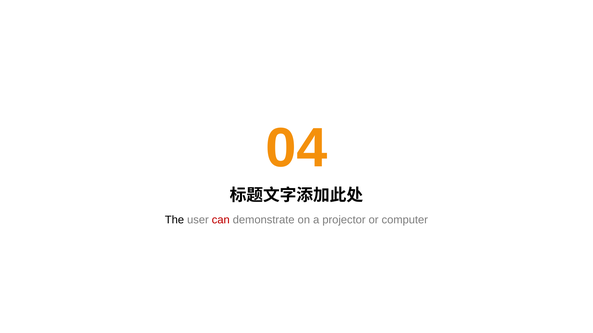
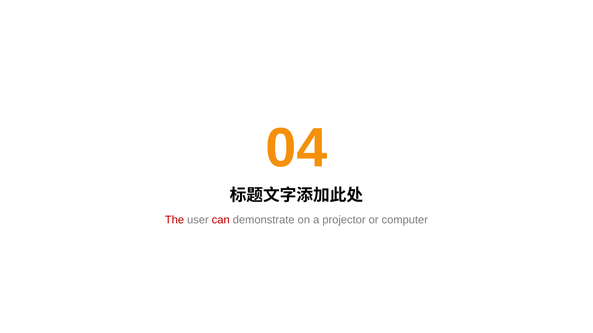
The colour: black -> red (174, 220)
